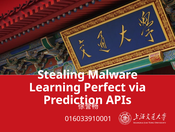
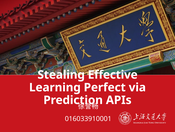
Malware: Malware -> Effective (113, 74)
